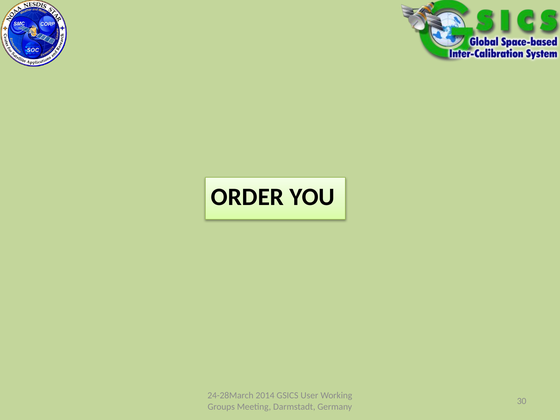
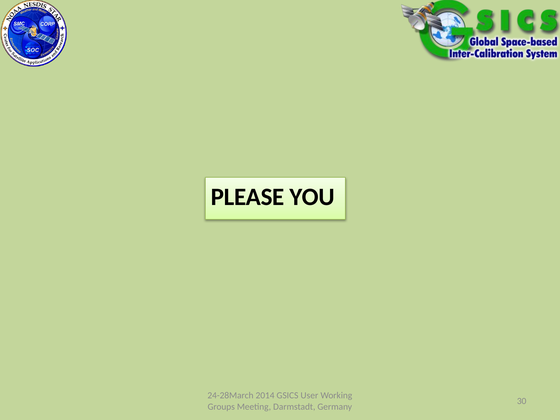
ORDER: ORDER -> PLEASE (248, 197)
